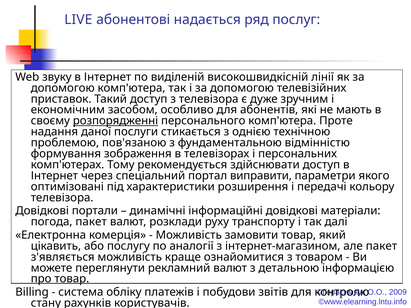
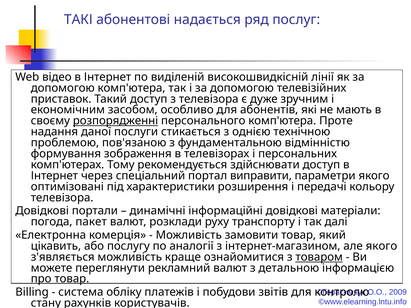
LIVE: LIVE -> ТАКІ (78, 20)
звуку: звуку -> відео (57, 77)
але пакет: пакет -> якого (381, 246)
товаром underline: none -> present (319, 257)
